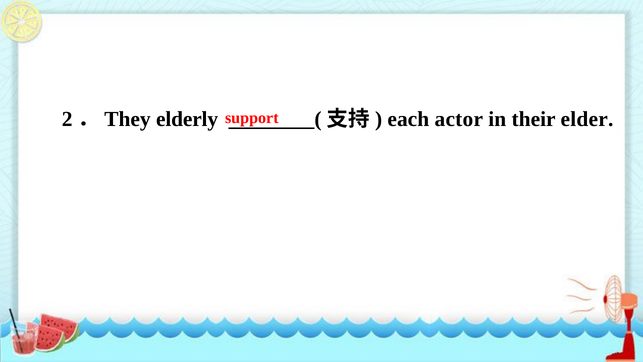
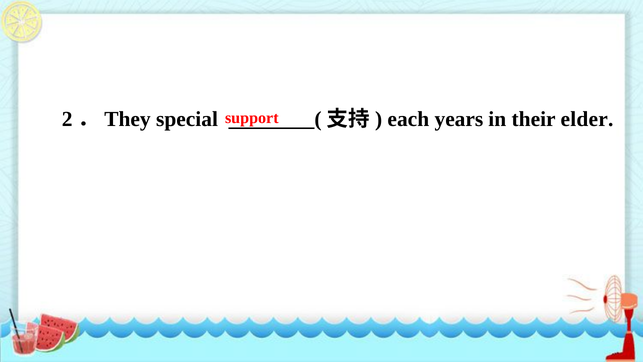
elderly: elderly -> special (187, 119)
actor: actor -> years (459, 119)
